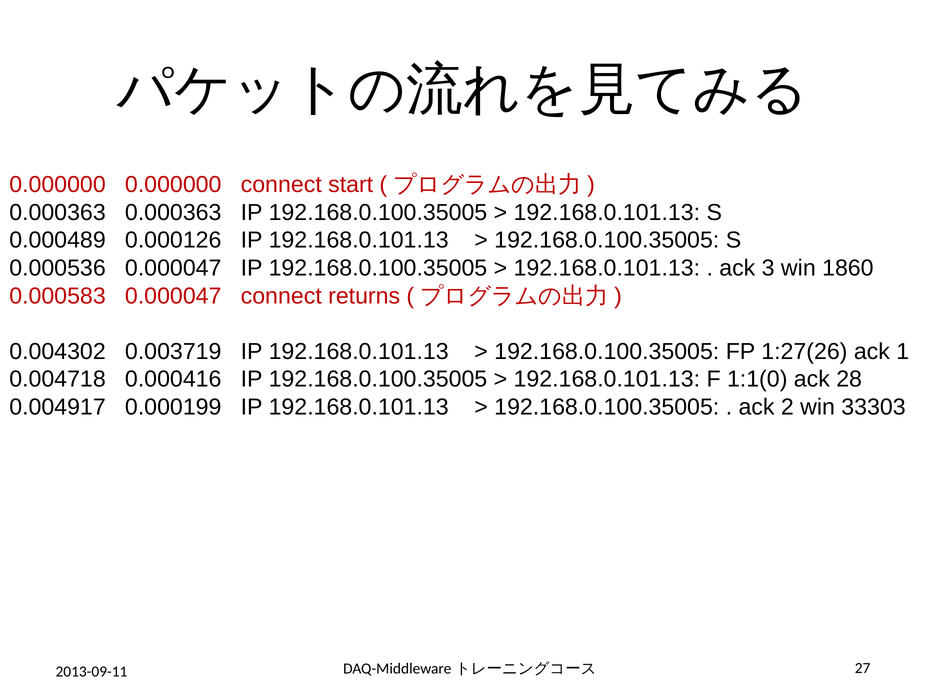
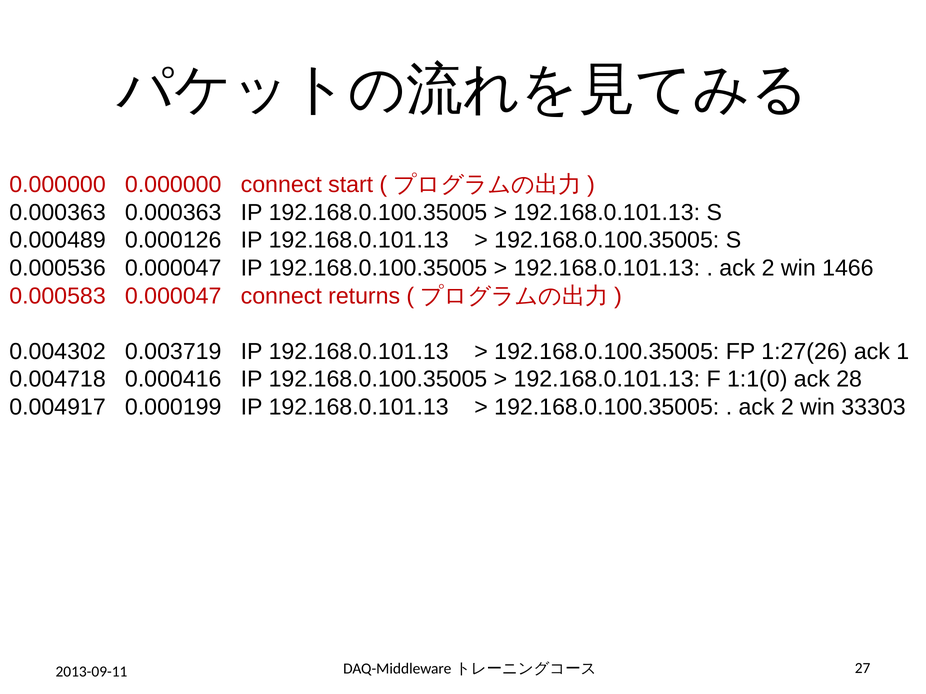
3: 3 -> 2 (768, 268)
1860: 1860 -> 1466 (848, 268)
